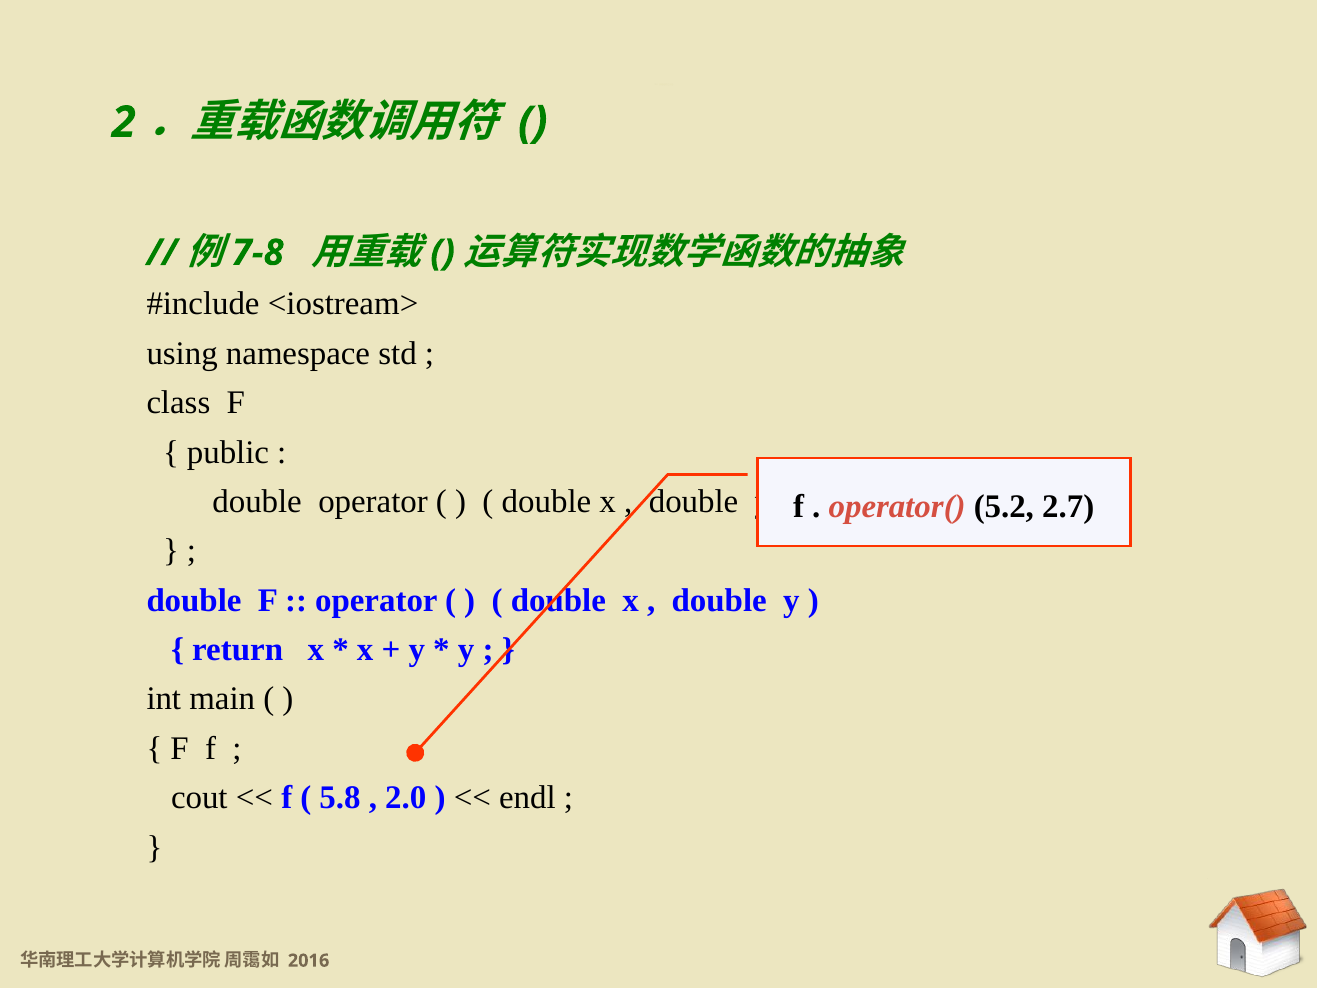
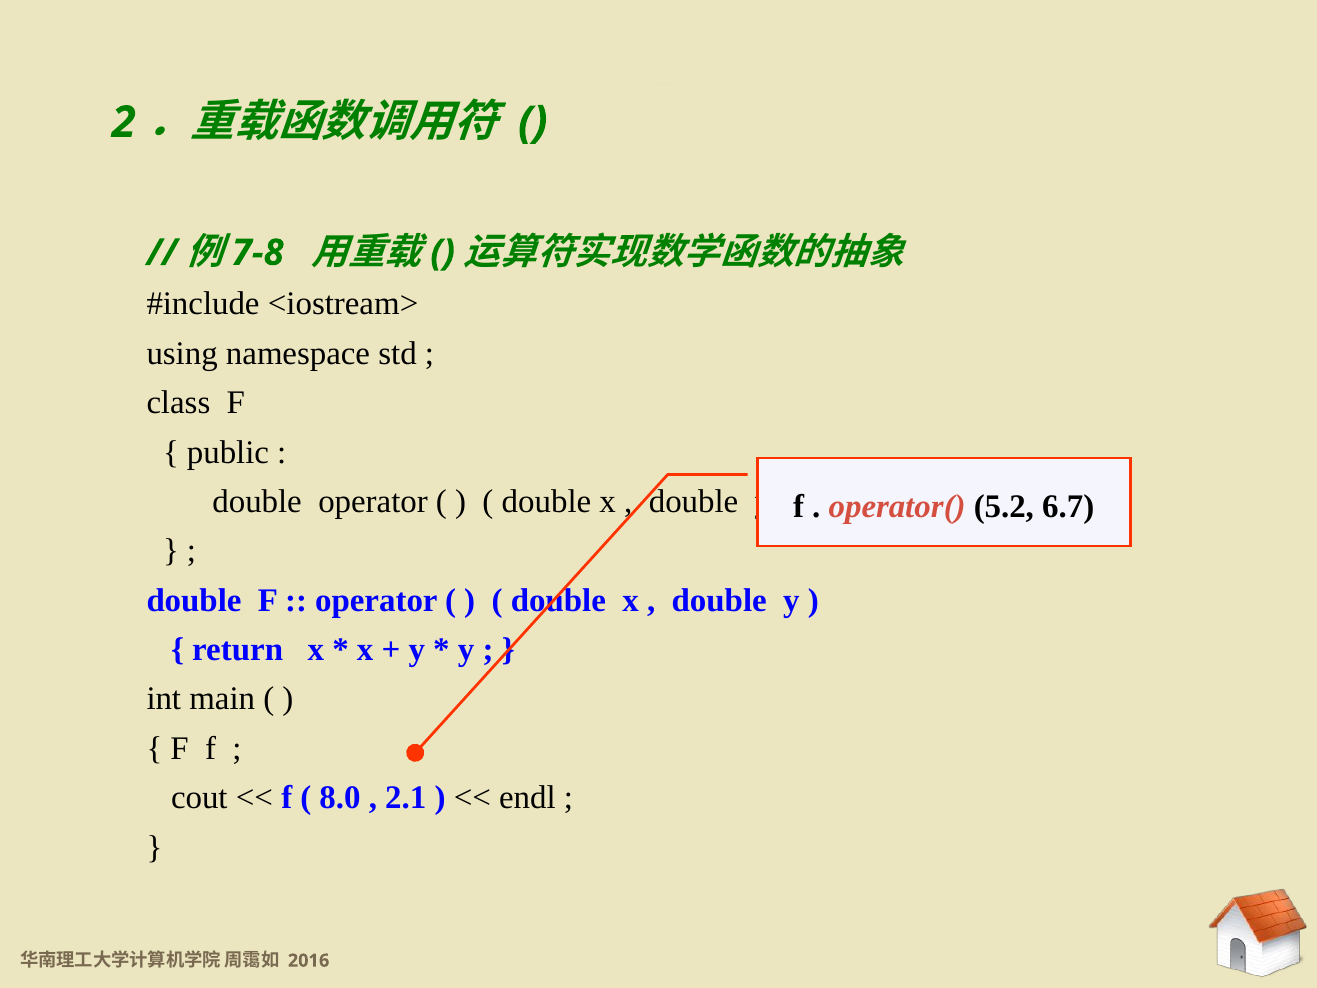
2.7: 2.7 -> 6.7 (1068, 506)
5.8: 5.8 -> 8.0 (340, 798)
2.0: 2.0 -> 2.1 (406, 798)
